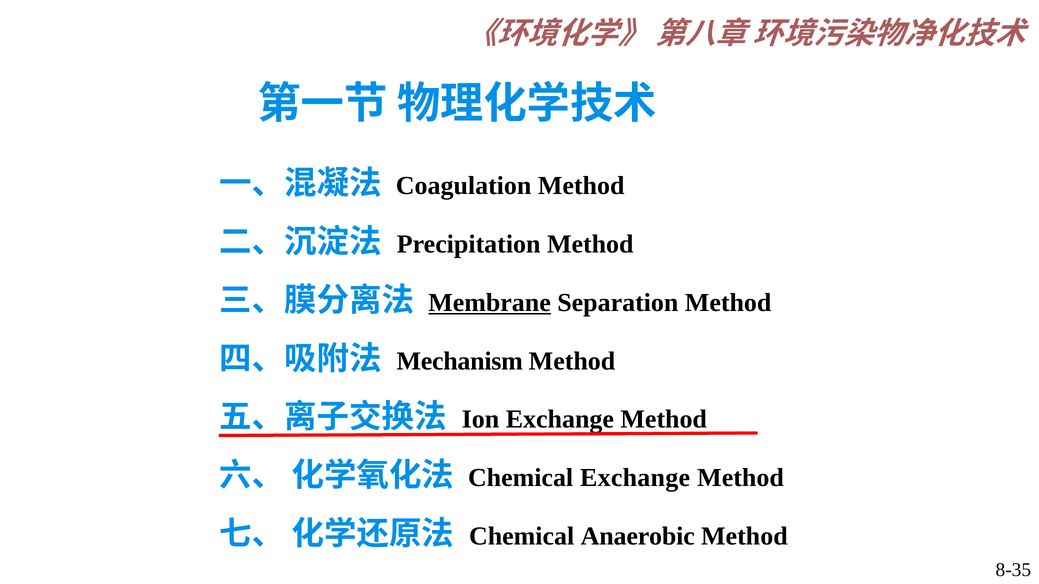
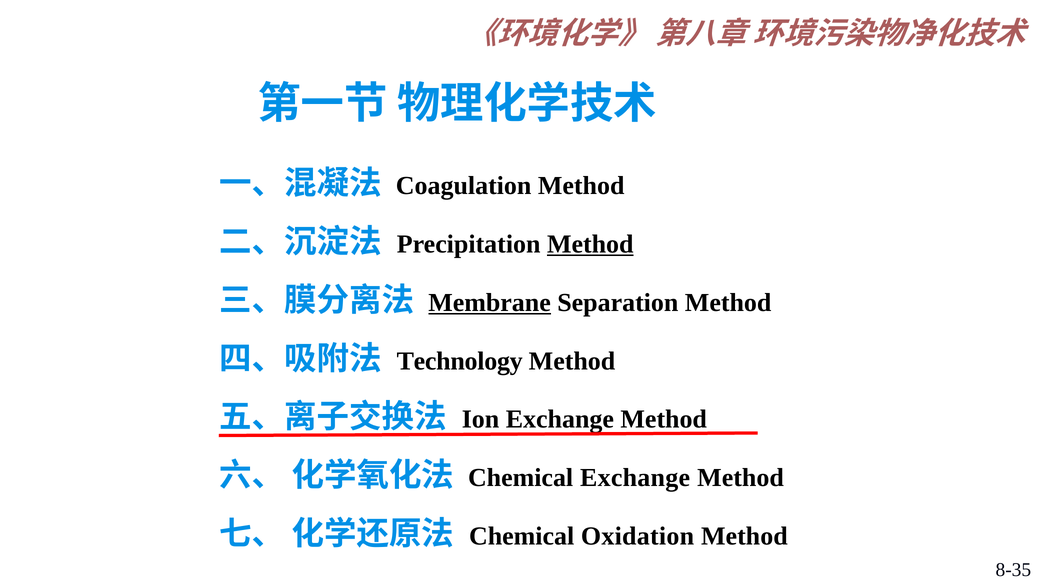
Method underline: none -> present (590, 244)
Mechanism: Mechanism -> Technology (460, 361)
Anaerobic: Anaerobic -> Oxidation (638, 537)
